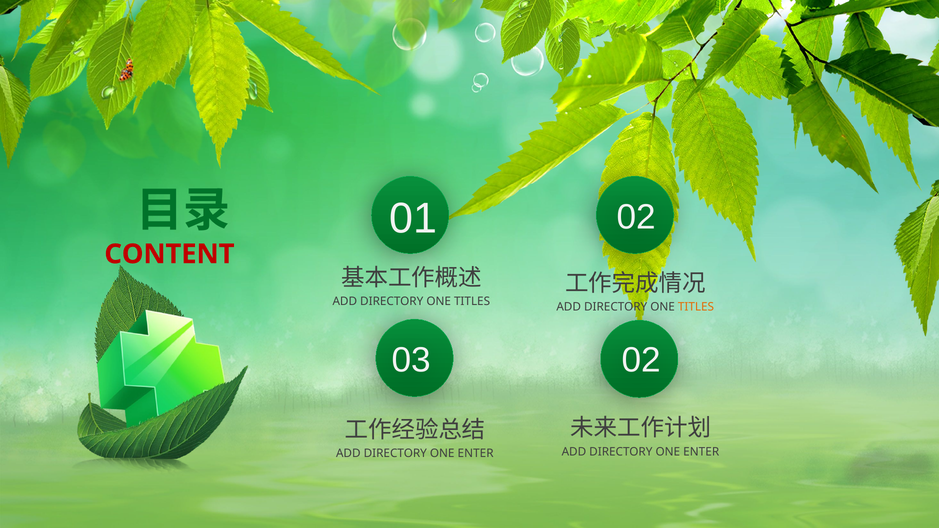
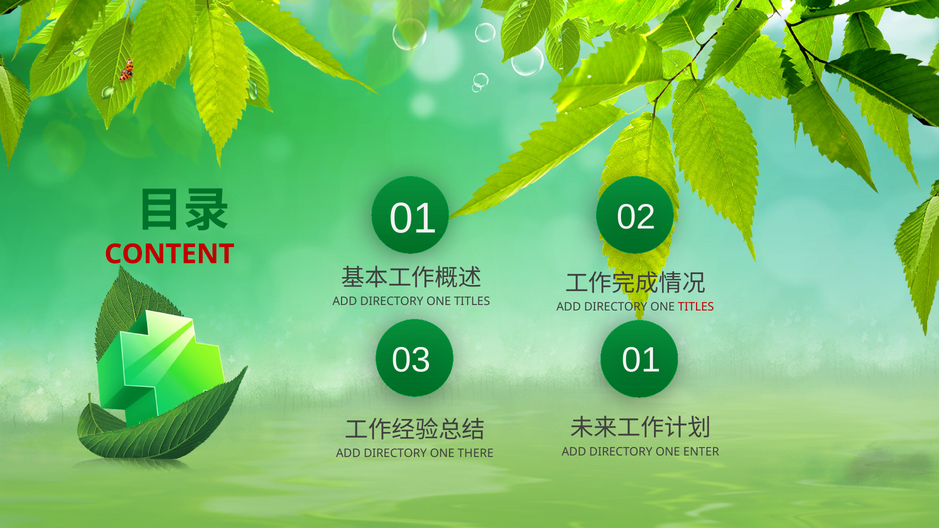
TITLES colour: orange -> red (696, 307)
03 02: 02 -> 01 (641, 360)
ENTER: ENTER -> THERE (476, 453)
